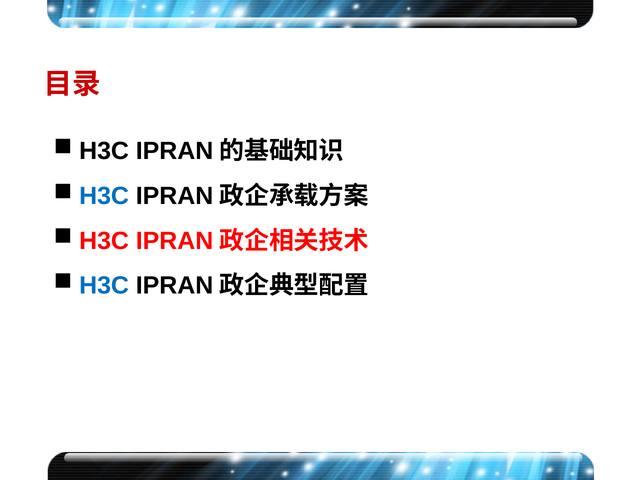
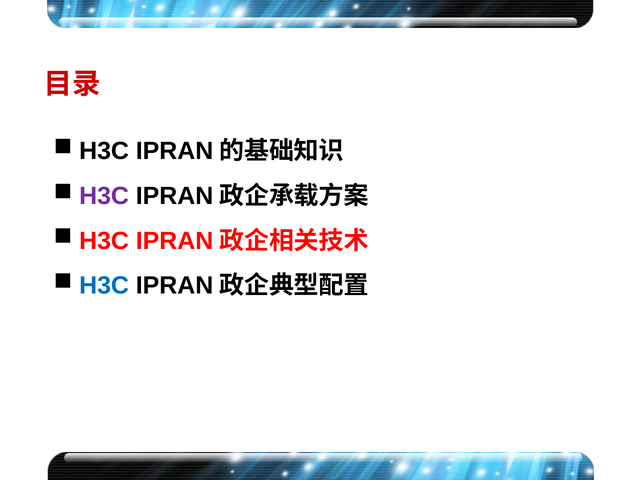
H3C colour: blue -> purple (104, 196)
